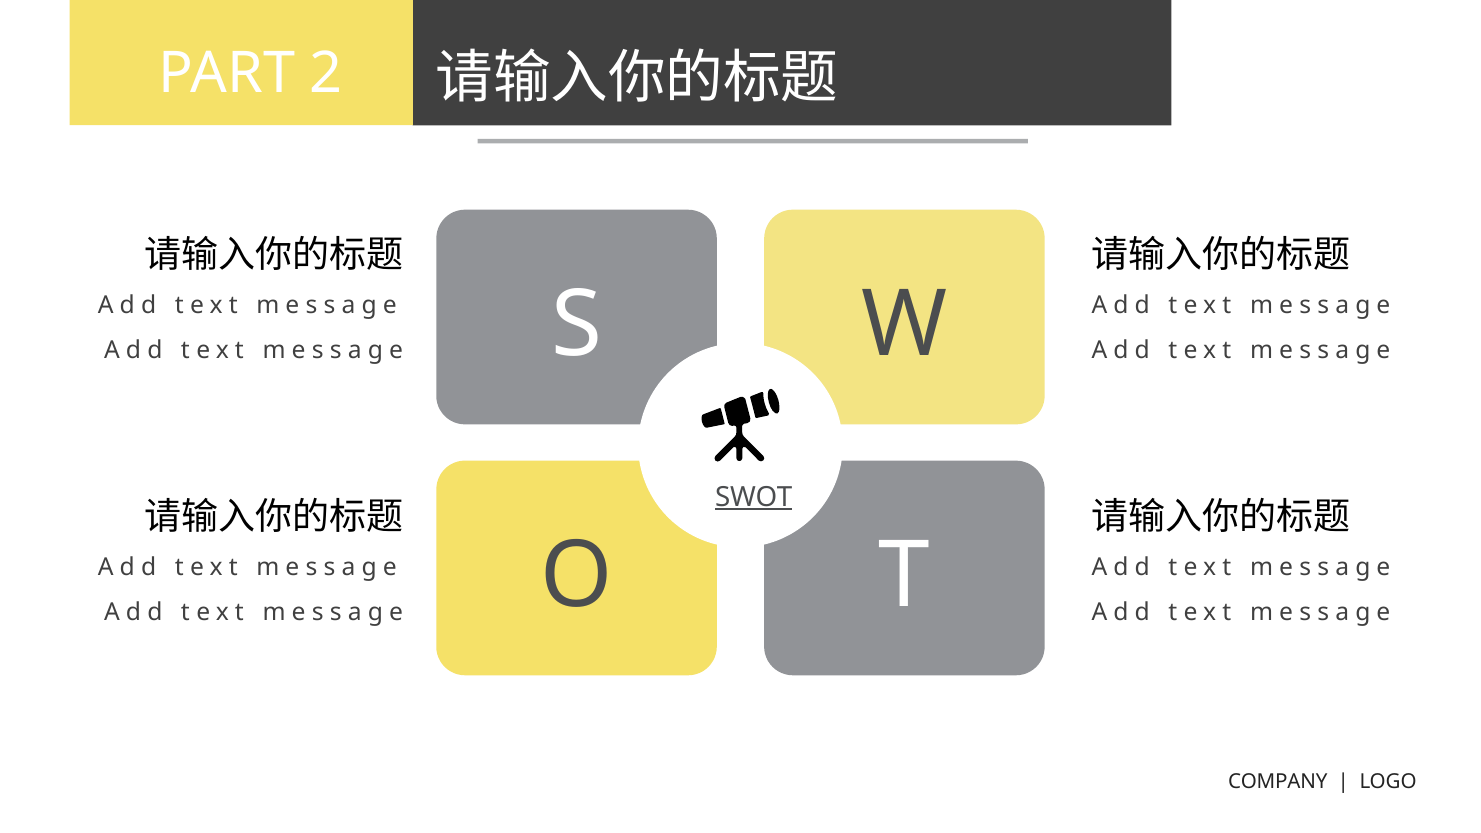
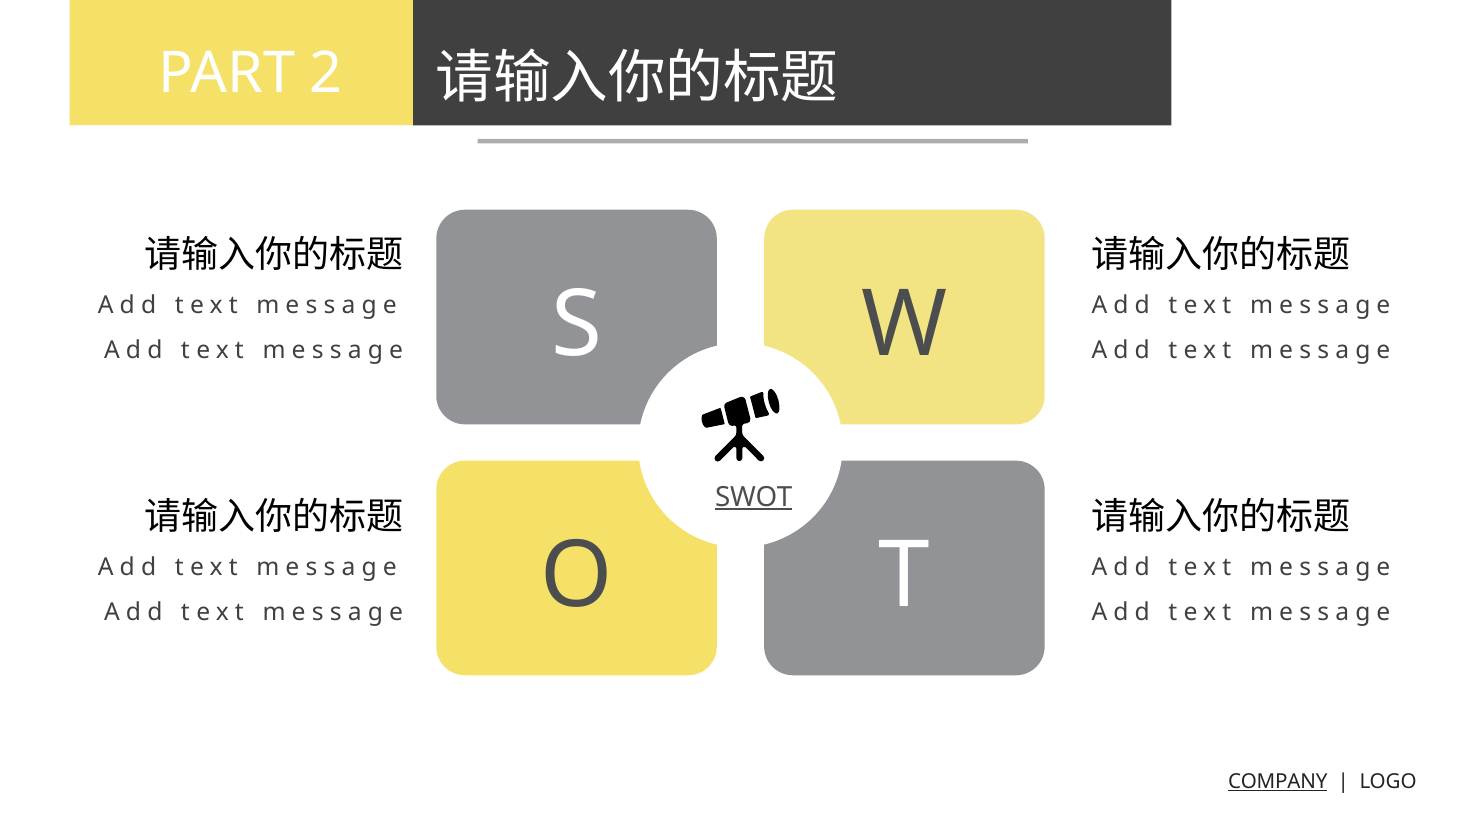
COMPANY underline: none -> present (1278, 782)
